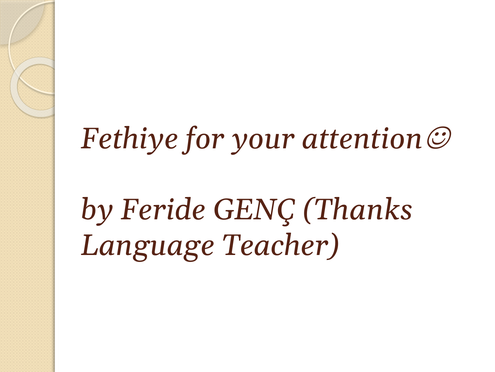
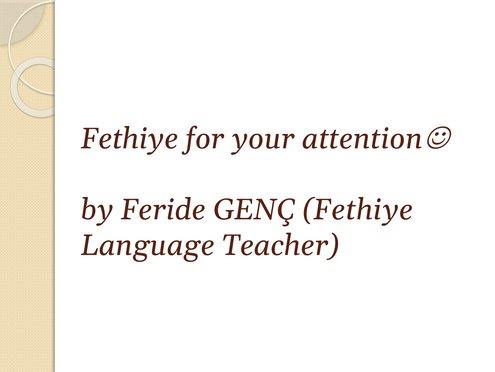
GENÇ Thanks: Thanks -> Fethiye (358, 209)
